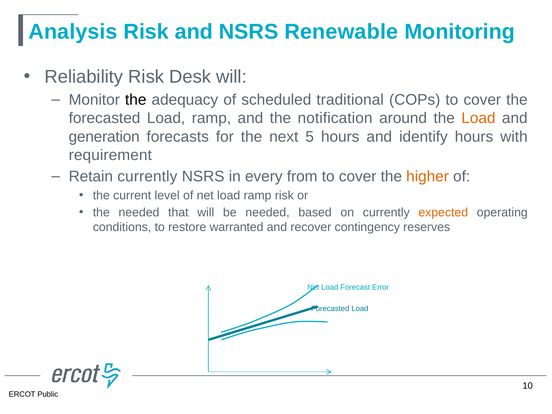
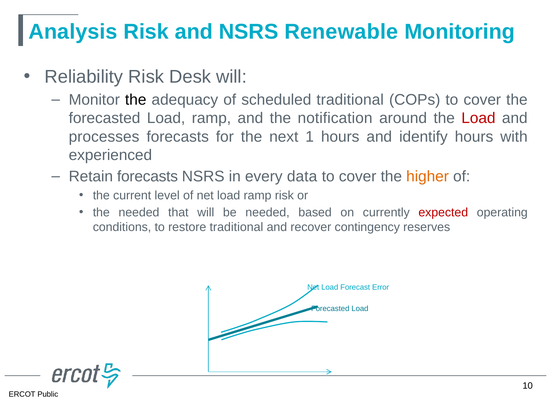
Load colour: orange -> red (478, 118)
generation: generation -> processes (104, 137)
5: 5 -> 1 (310, 137)
requirement: requirement -> experienced (110, 155)
Retain currently: currently -> forecasts (148, 177)
from: from -> data (302, 177)
expected colour: orange -> red (443, 213)
restore warranted: warranted -> traditional (236, 227)
